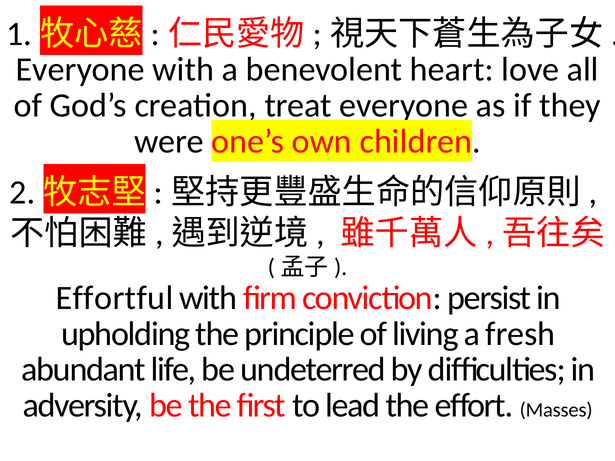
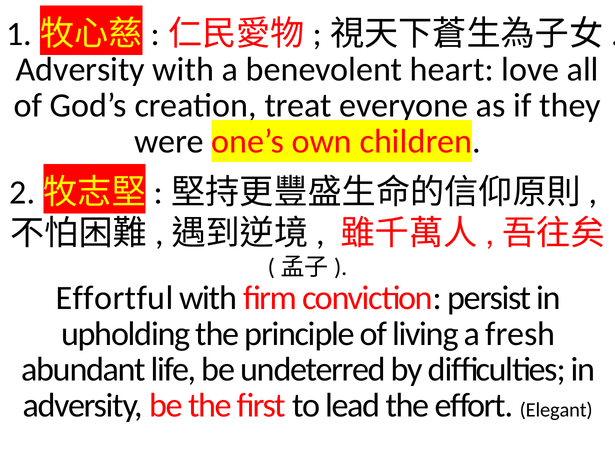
Everyone: Everyone -> Adversity (80, 70)
Masses: Masses -> Elegant (556, 410)
